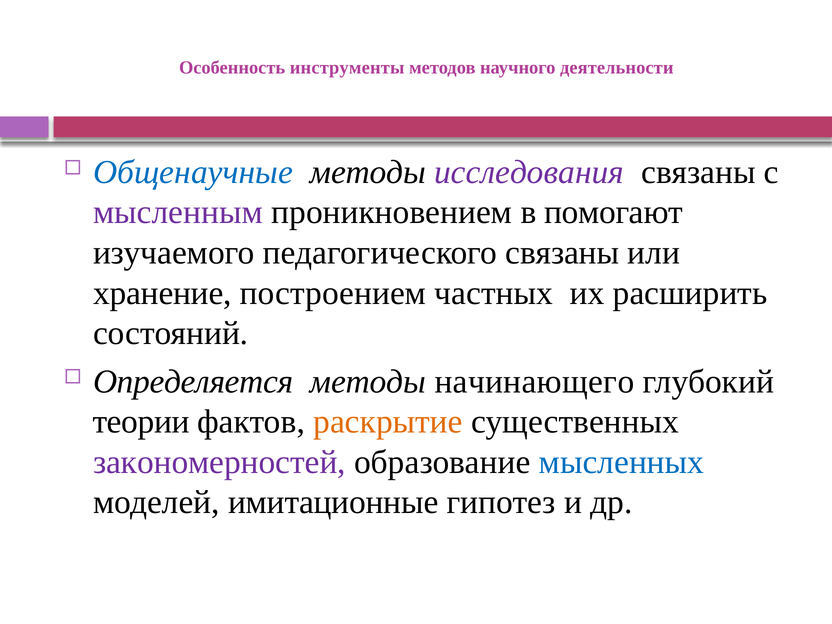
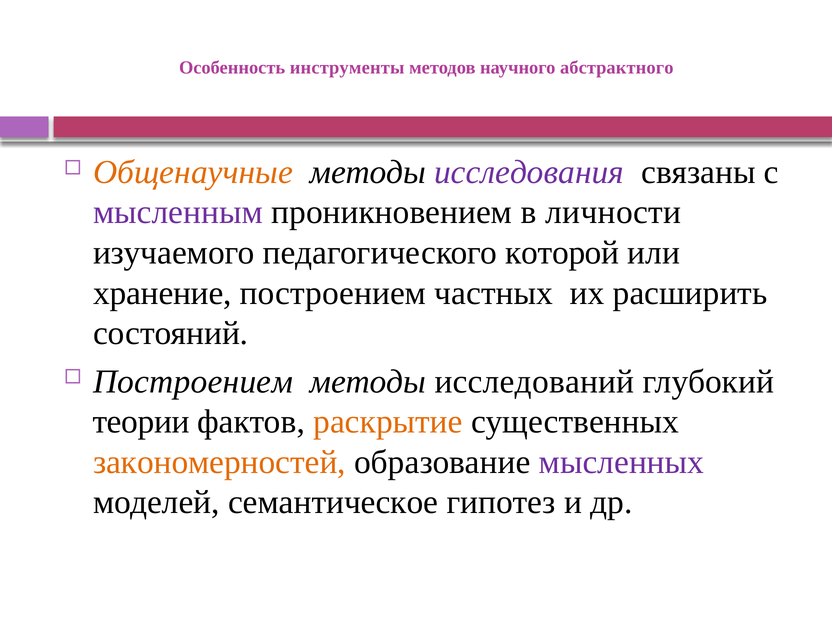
деятельности: деятельности -> абстрактного (617, 68)
Общенаучные colour: blue -> orange (193, 172)
помогают: помогают -> личности (613, 212)
педагогического связаны: связаны -> которой (562, 253)
Определяется: Определяется -> Построением (193, 382)
начинающего: начинающего -> исследований (534, 382)
закономерностей colour: purple -> orange (219, 462)
мысленных colour: blue -> purple (621, 462)
имитационные: имитационные -> семантическое (333, 502)
